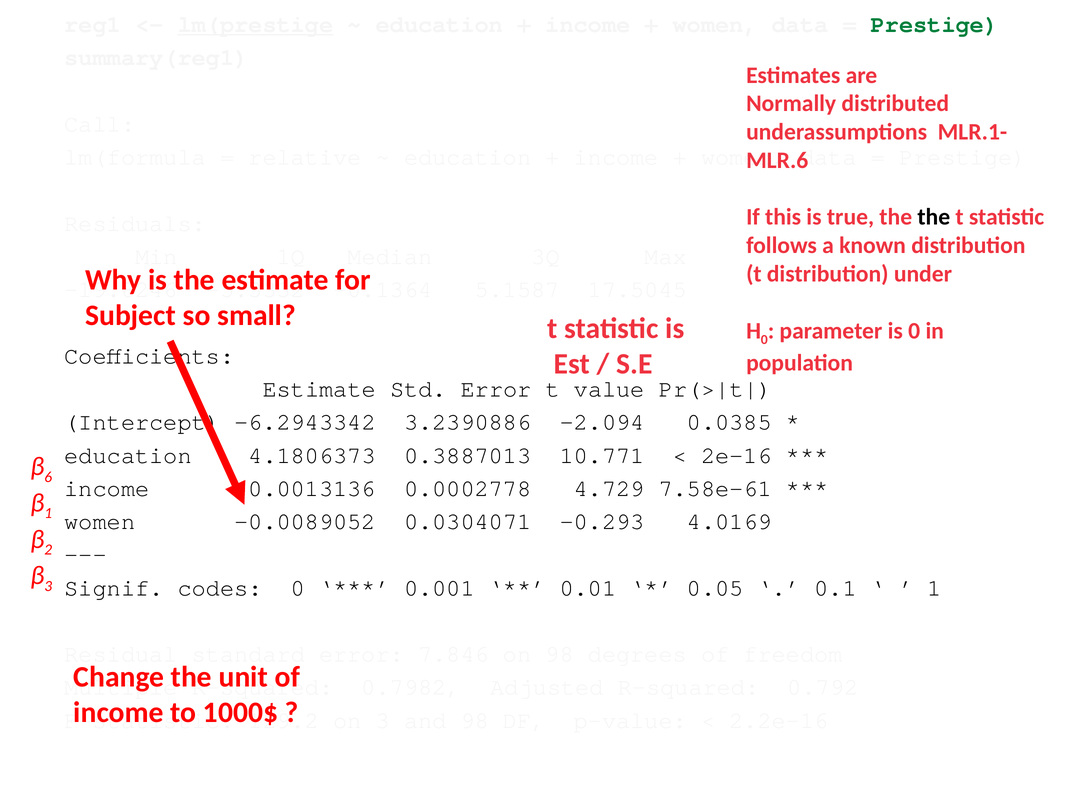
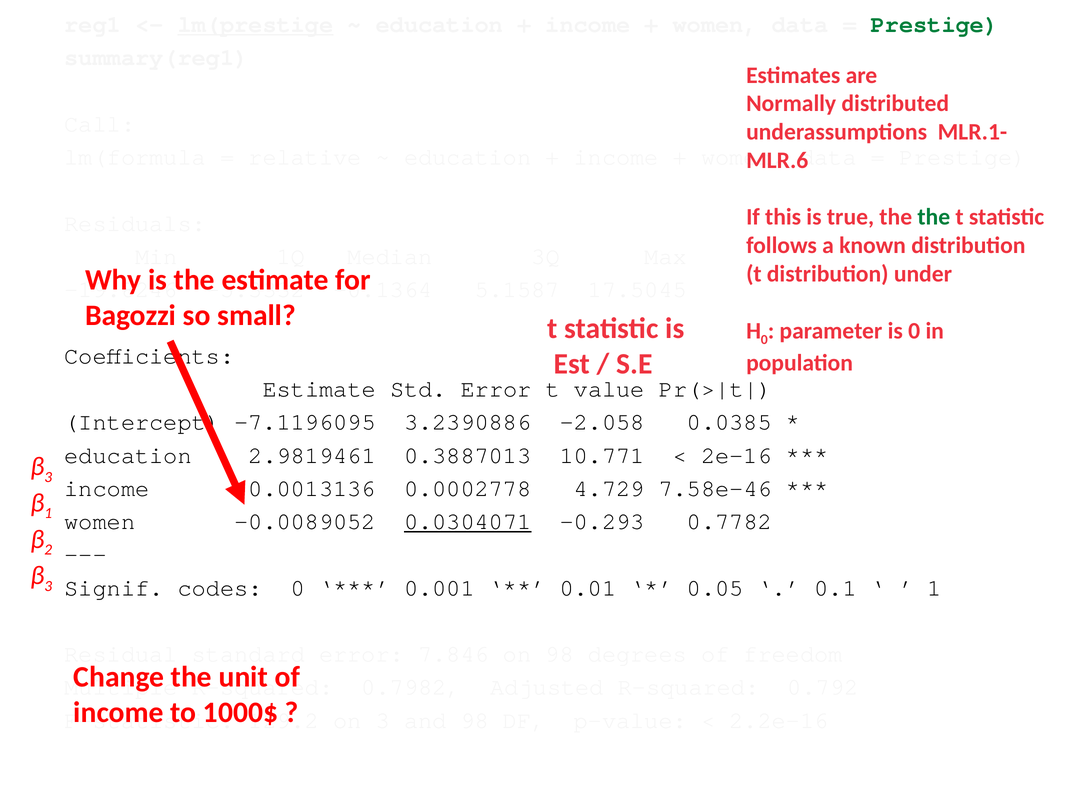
the colour: black -> green (934, 217)
Subject: Subject -> Bagozzi (131, 315)
-6.2943342: -6.2943342 -> -7.1196095 (305, 422)
-2.094: -2.094 -> -2.058 (602, 422)
4.1806373: 4.1806373 -> 2.9819461 (312, 455)
6: 6 -> 3 (48, 477)
7.58e-61: 7.58e-61 -> 7.58e-46 (715, 488)
0.0304071 underline: none -> present (468, 521)
4.0169: 4.0169 -> 0.7782 (729, 521)
